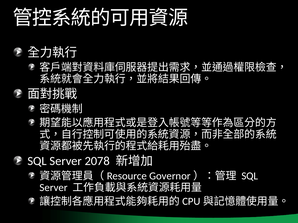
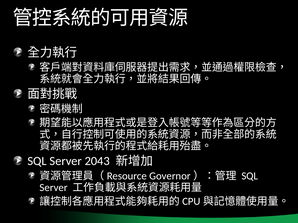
2078: 2078 -> 2043 (97, 161)
